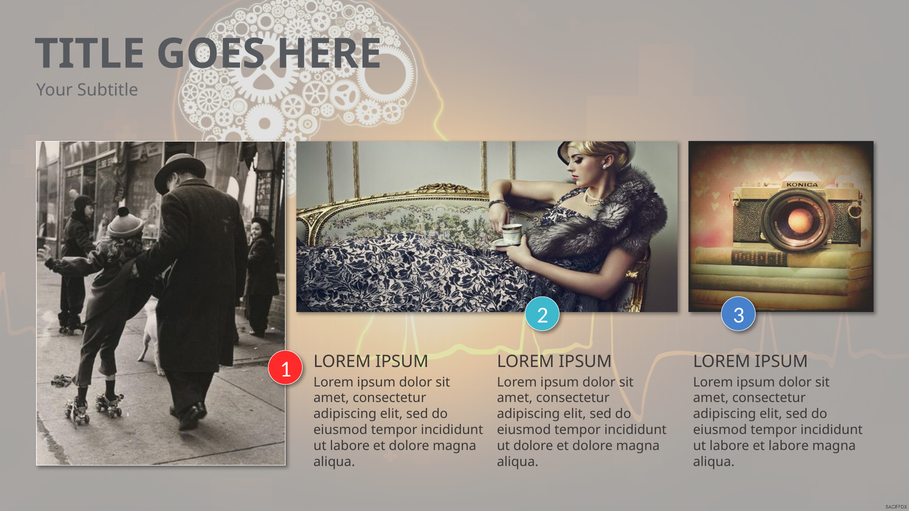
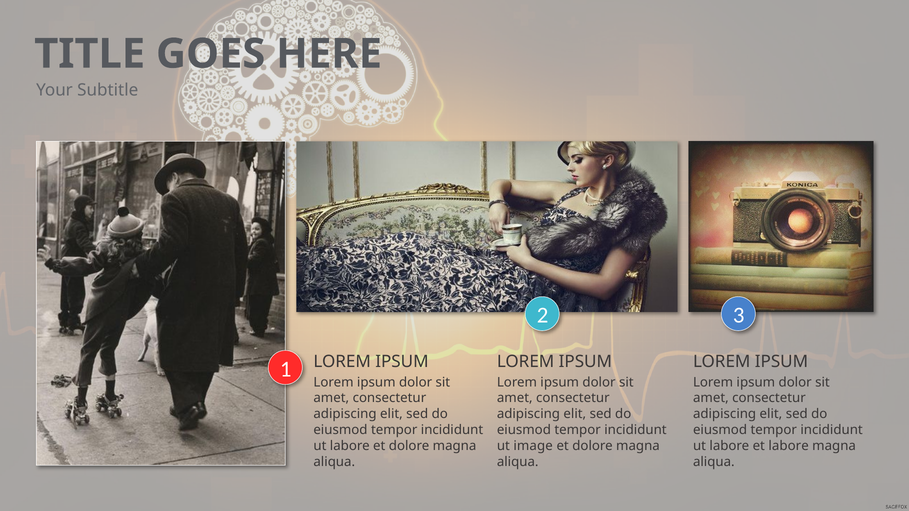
ut dolore: dolore -> image (533, 446)
